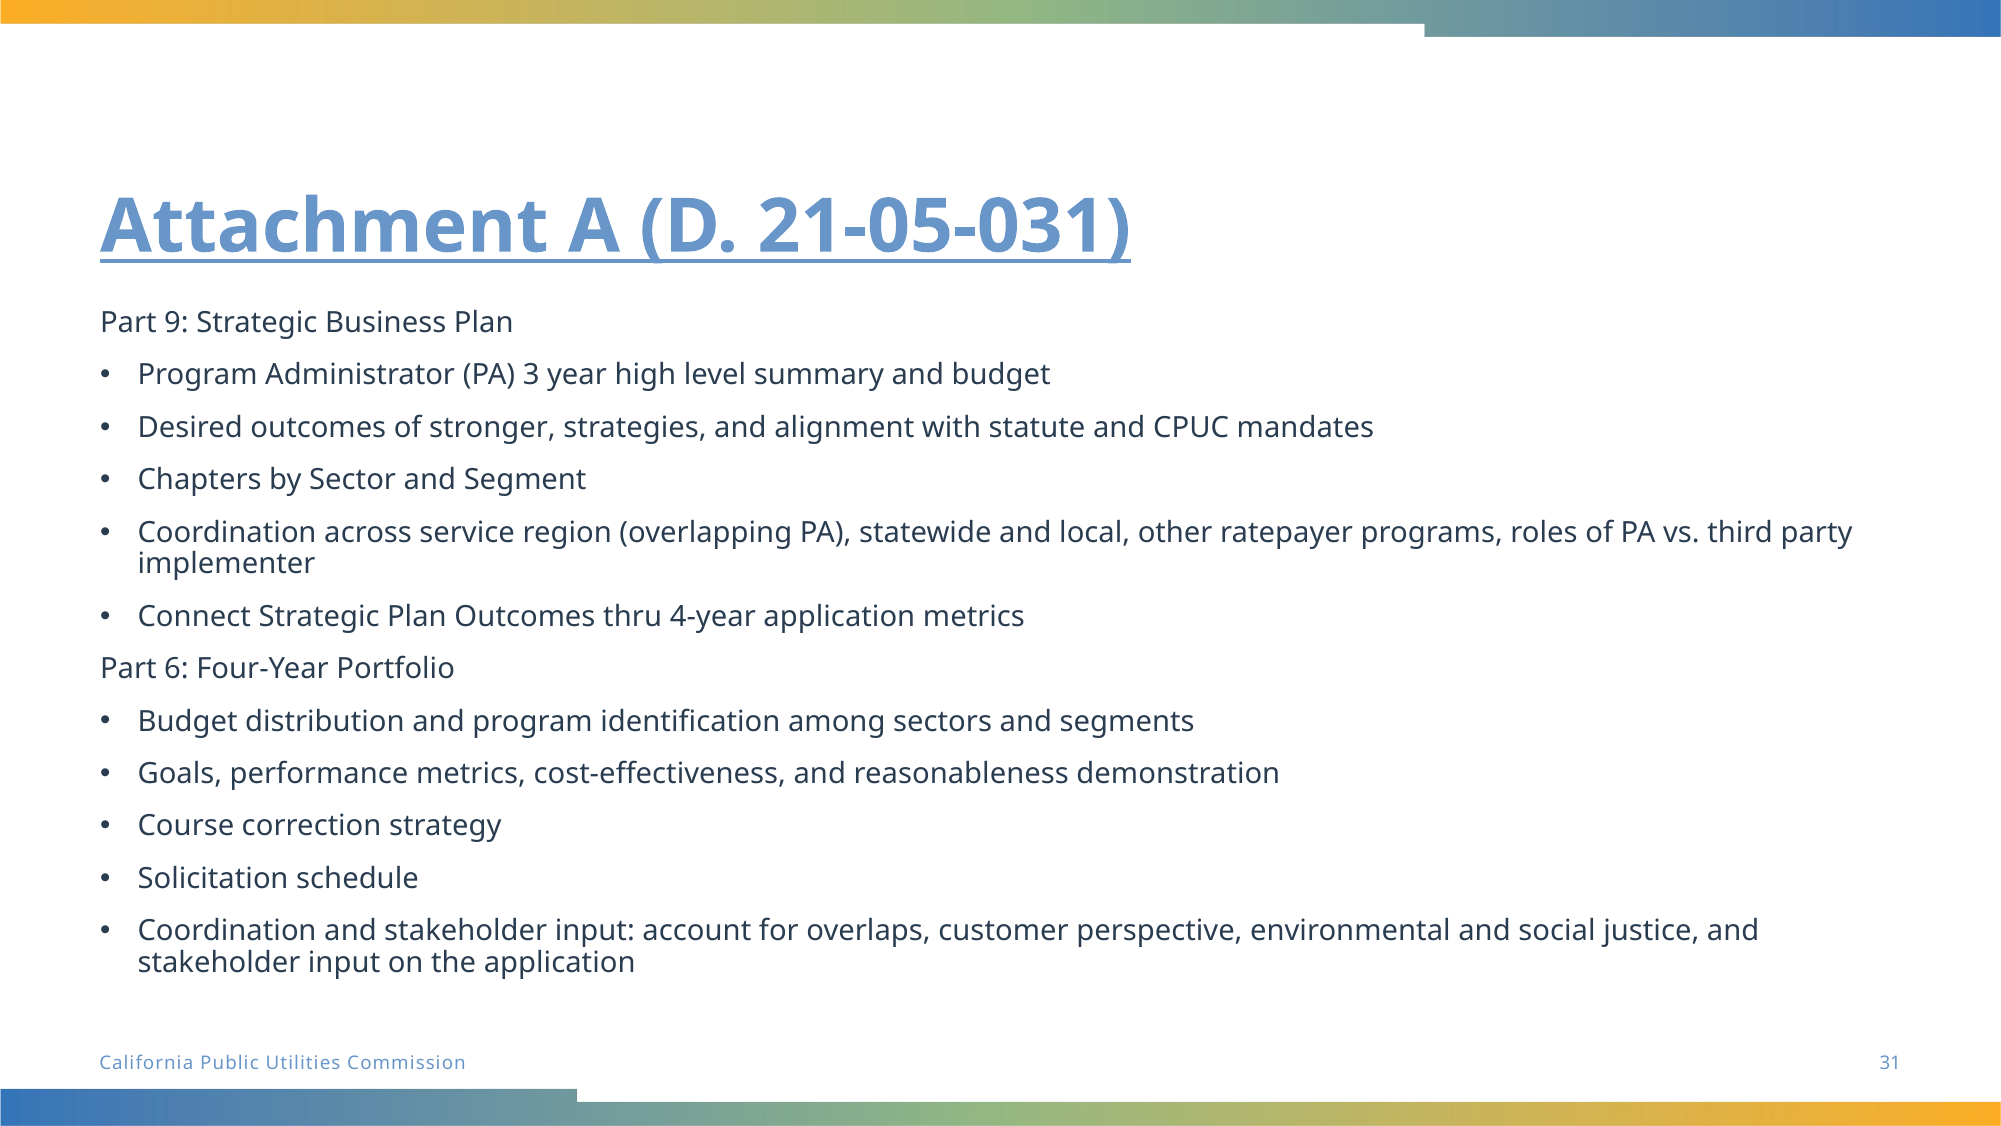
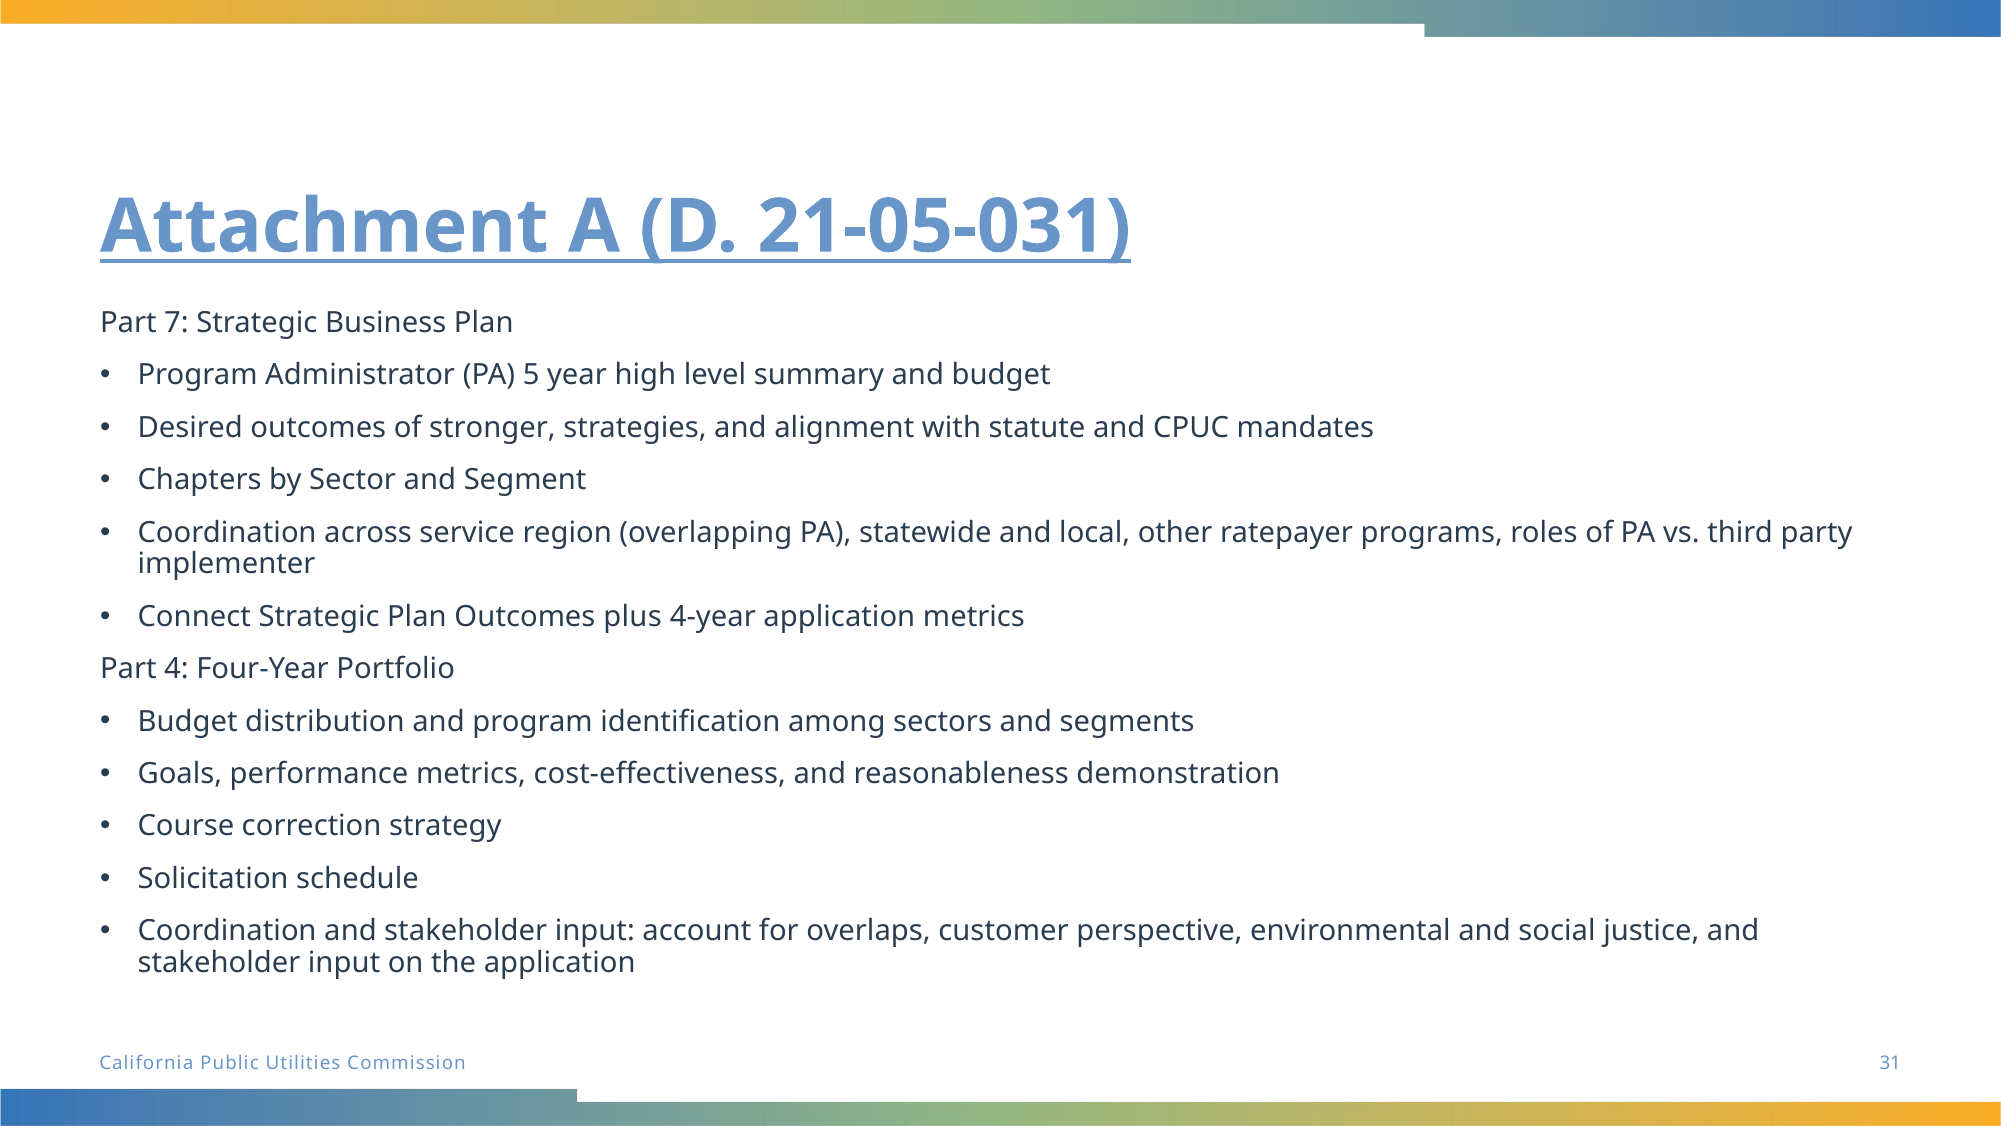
9: 9 -> 7 (177, 323)
3: 3 -> 5 (531, 375)
thru: thru -> plus (633, 616)
6: 6 -> 4 (177, 669)
